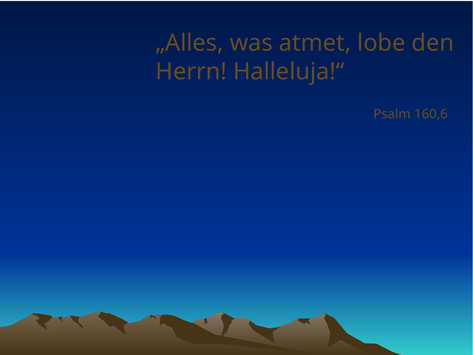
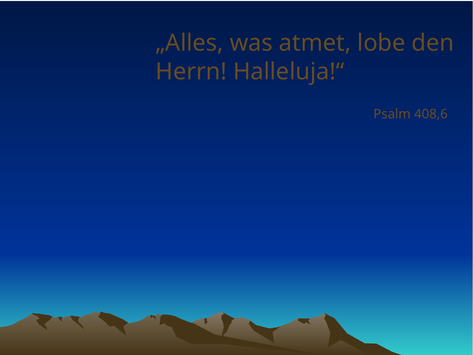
160,6: 160,6 -> 408,6 (431, 114)
